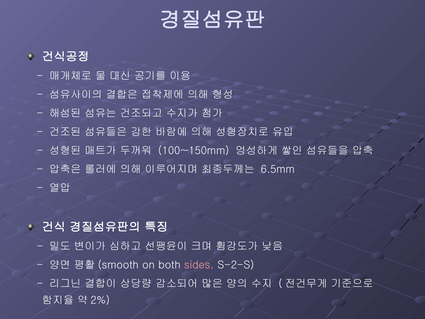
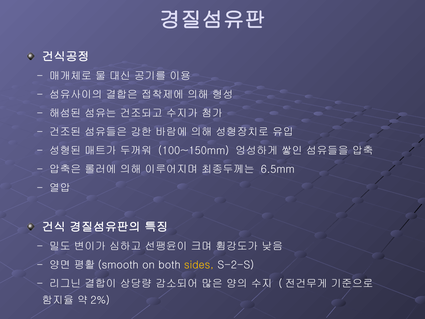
sides colour: pink -> yellow (199, 265)
